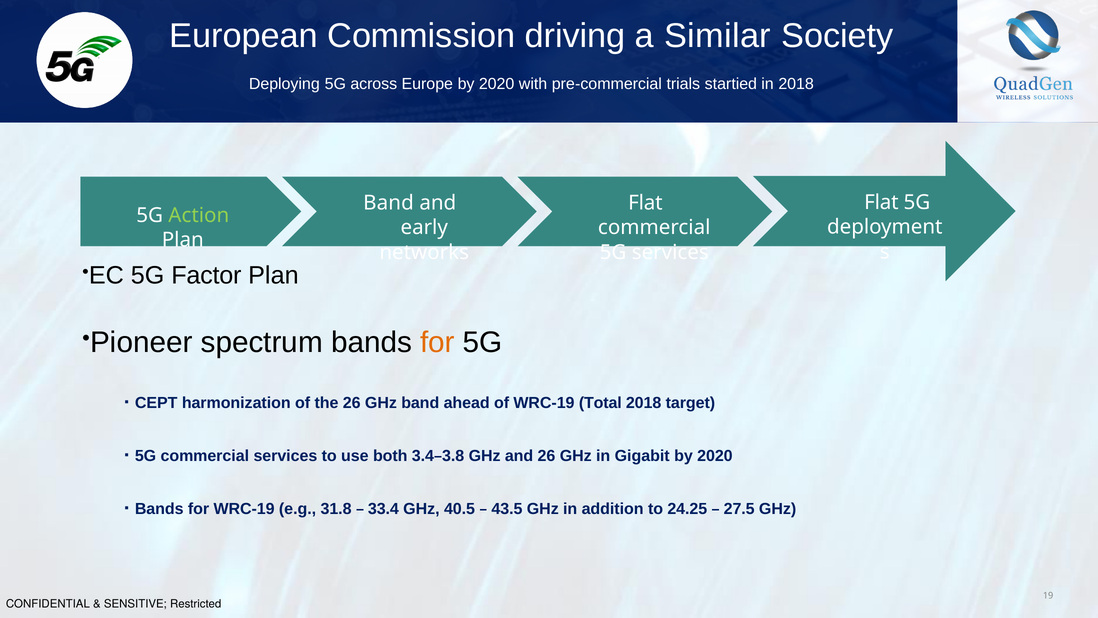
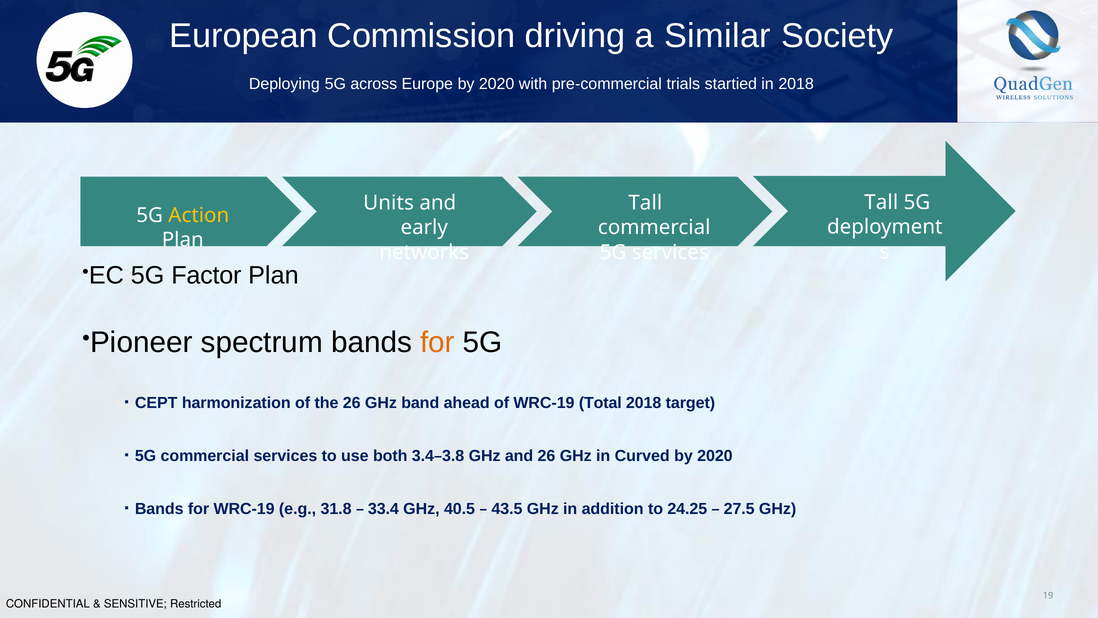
Flat: Flat -> Tall (881, 202)
Band: Band -> Units (389, 203)
Flat: Flat -> Tall (645, 203)
Action colour: light green -> yellow (199, 215)
Gigabit: Gigabit -> Curved (642, 455)
